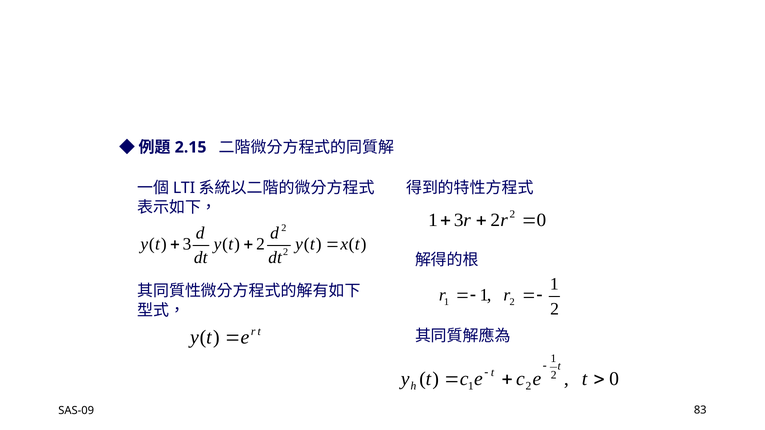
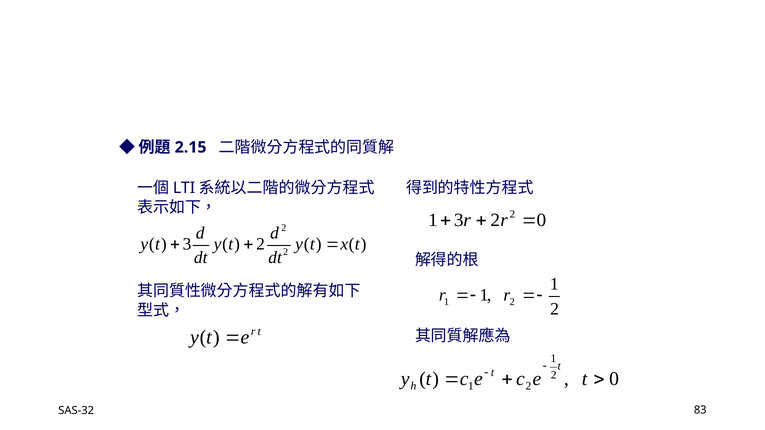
SAS-09: SAS-09 -> SAS-32 (76, 411)
